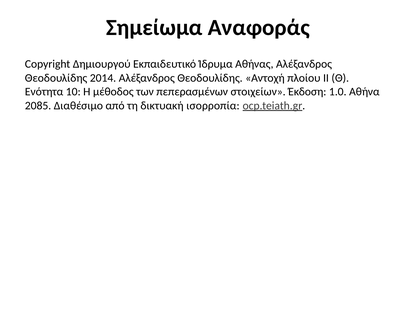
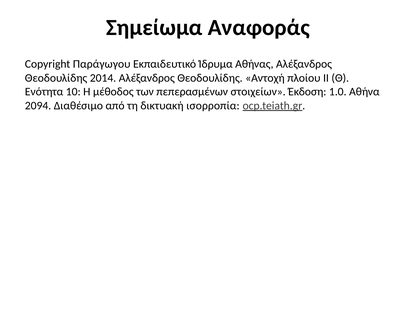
Δημιουργού: Δημιουργού -> Παράγωγου (102, 64)
2085: 2085 -> 2094 (38, 106)
